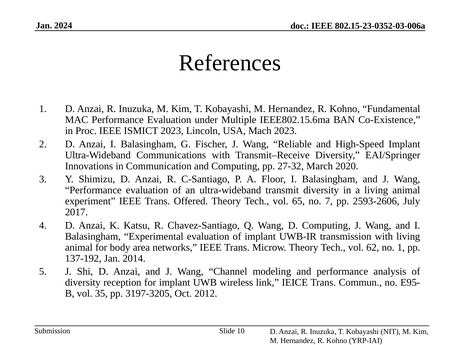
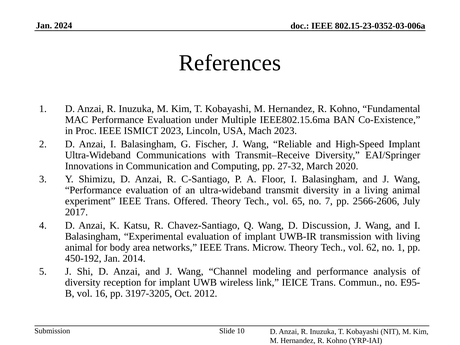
2593-2606: 2593-2606 -> 2566-2606 (376, 201)
D Computing: Computing -> Discussion (326, 225)
137-192: 137-192 -> 450-192 (83, 258)
35: 35 -> 16 (101, 294)
